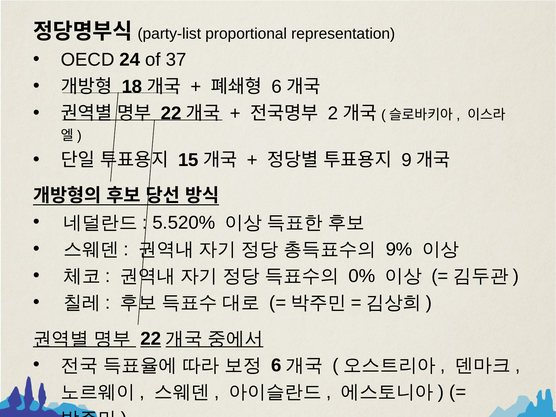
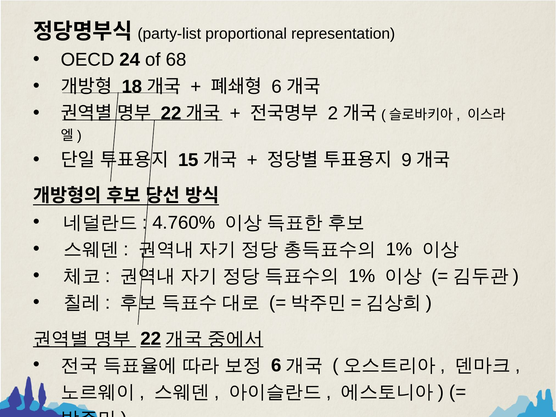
37: 37 -> 68 (176, 60)
5.520%: 5.520% -> 4.760% (184, 223)
9%: 9% -> 1% (399, 249)
0%: 0% -> 1% (362, 276)
